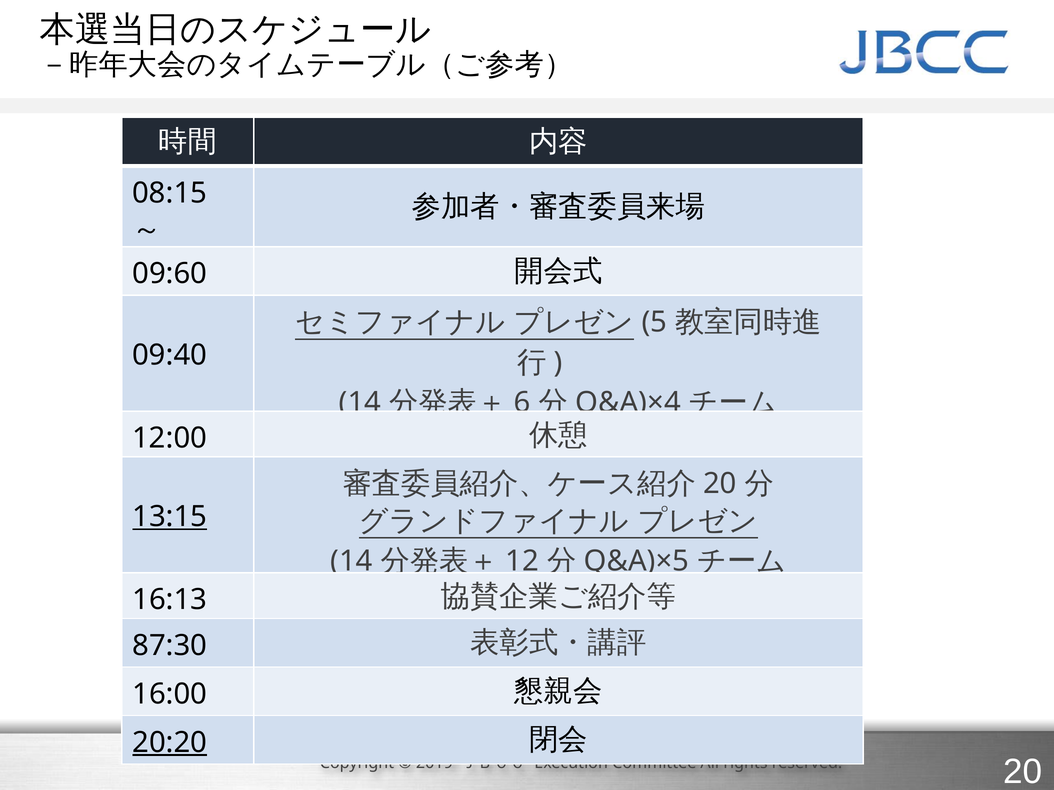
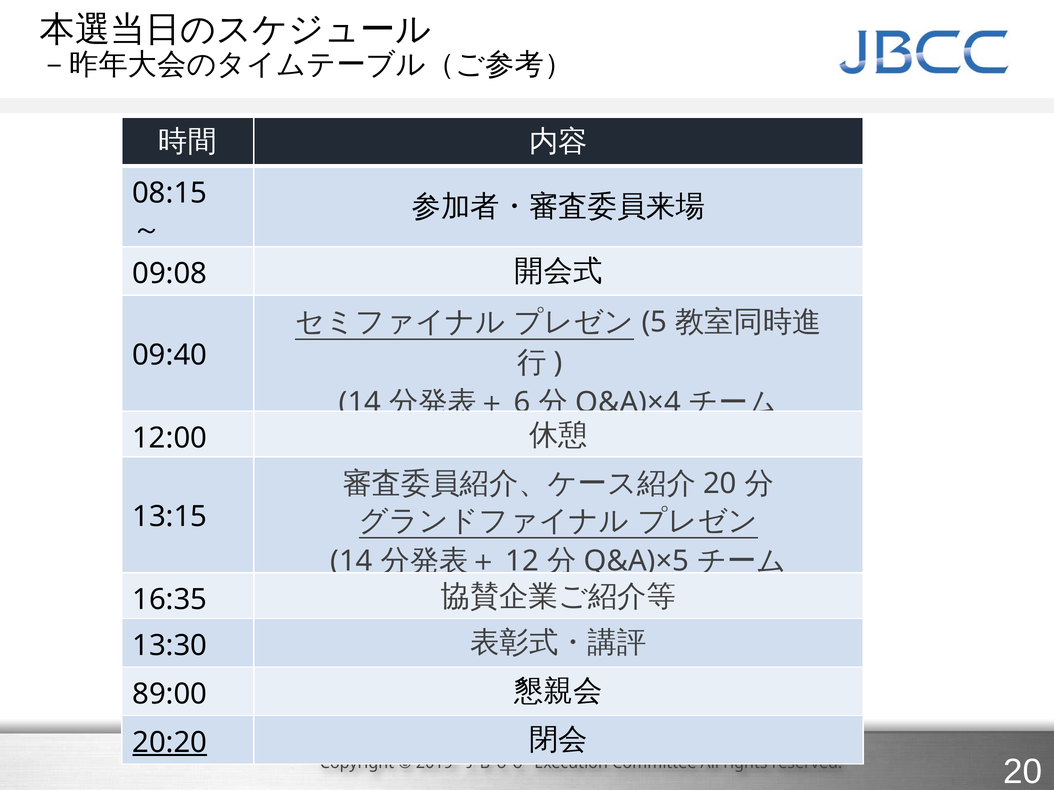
09:60: 09:60 -> 09:08 (170, 274)
13:15 underline: present -> none (170, 517)
16:13: 16:13 -> 16:35 (170, 600)
87:30: 87:30 -> 13:30 (170, 646)
16:00: 16:00 -> 89:00 (170, 694)
